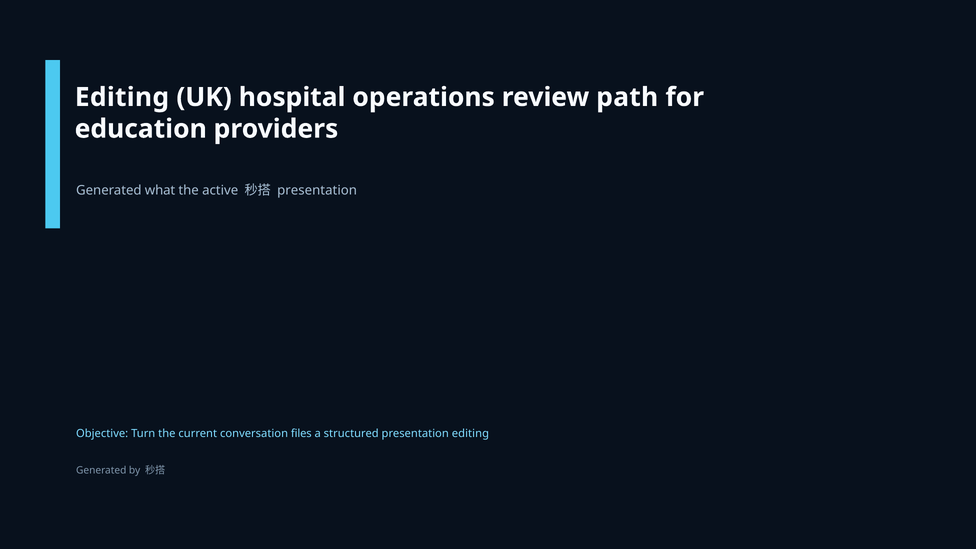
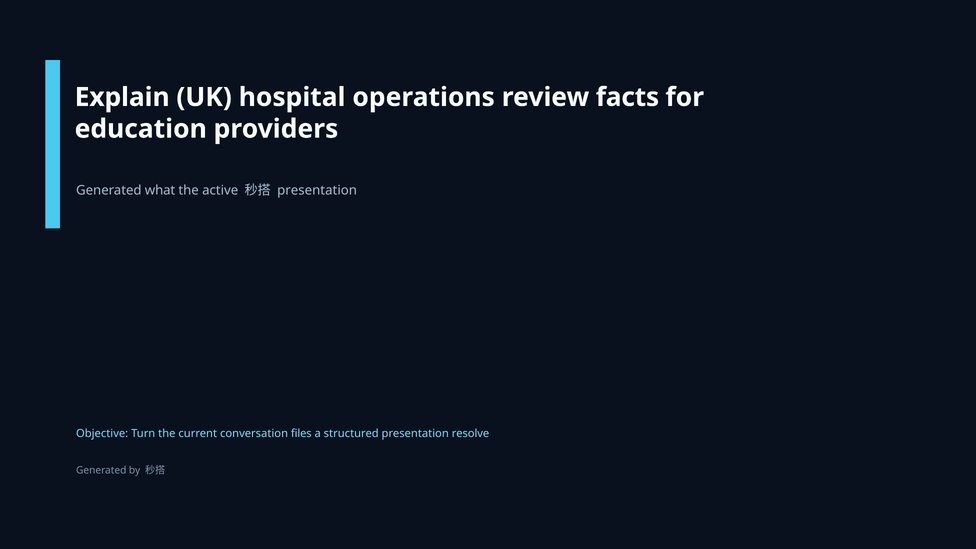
Editing: Editing -> Explain (122, 97)
path: path -> facts (627, 97)
presentation editing: editing -> resolve (471, 433)
